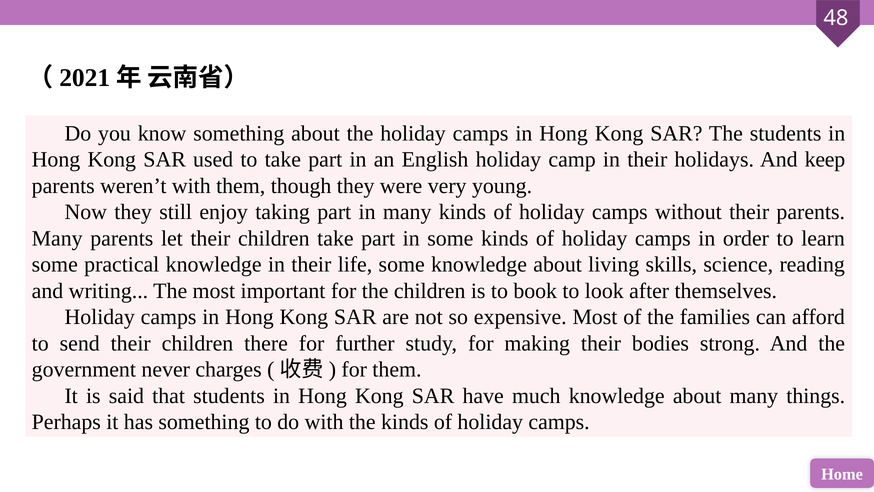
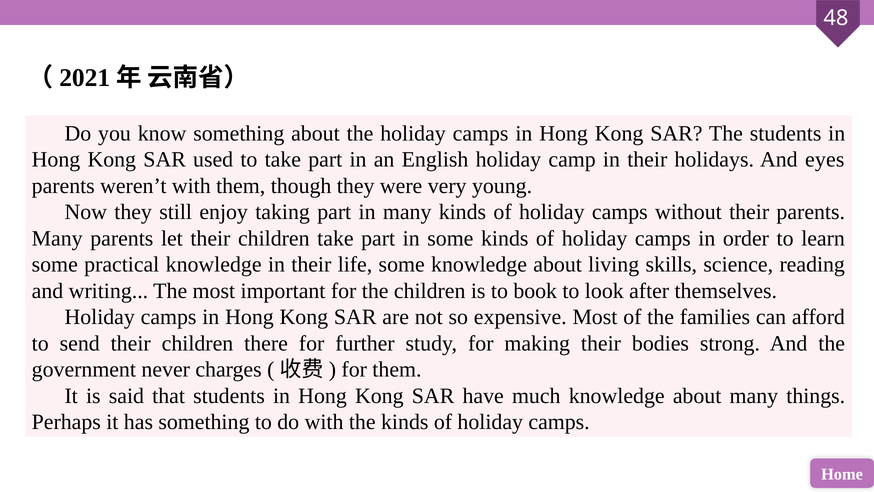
keep: keep -> eyes (825, 160)
